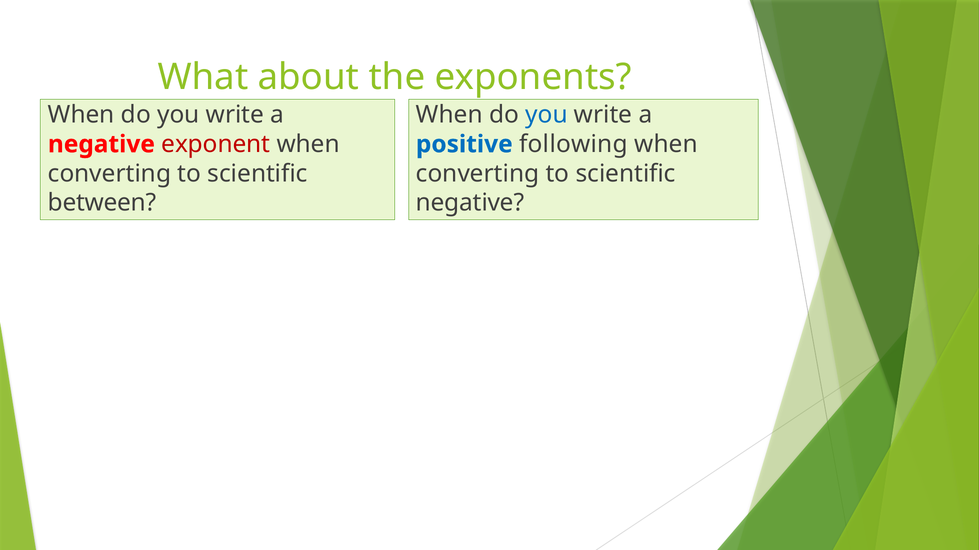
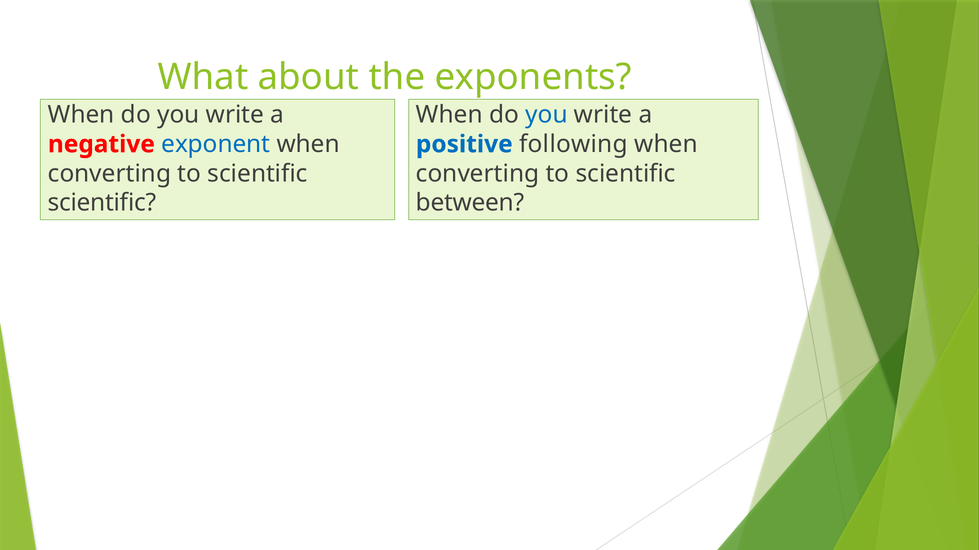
exponent colour: red -> blue (216, 144)
between: between -> scientific (102, 203)
negative: negative -> between (470, 203)
